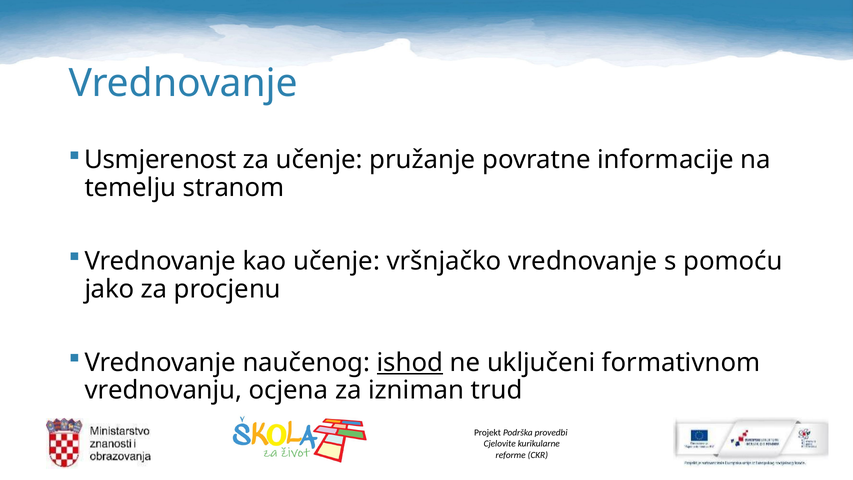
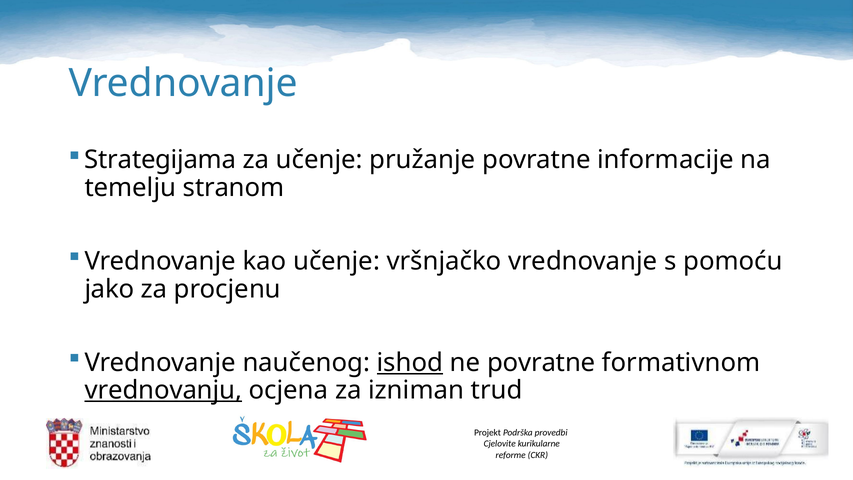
Usmjerenost: Usmjerenost -> Strategijama (160, 160)
ne uključeni: uključeni -> povratne (541, 362)
vrednovanju underline: none -> present (163, 390)
